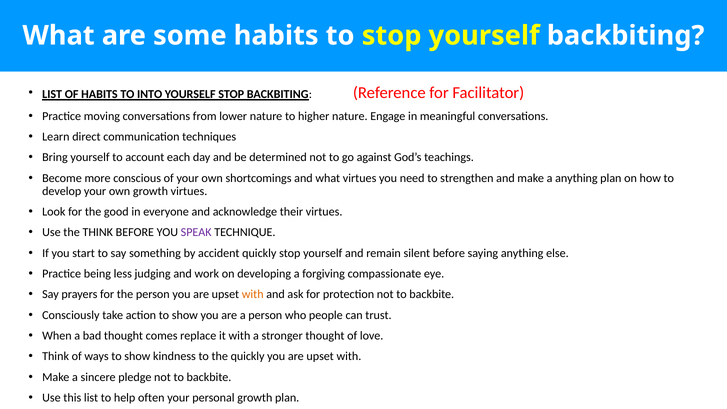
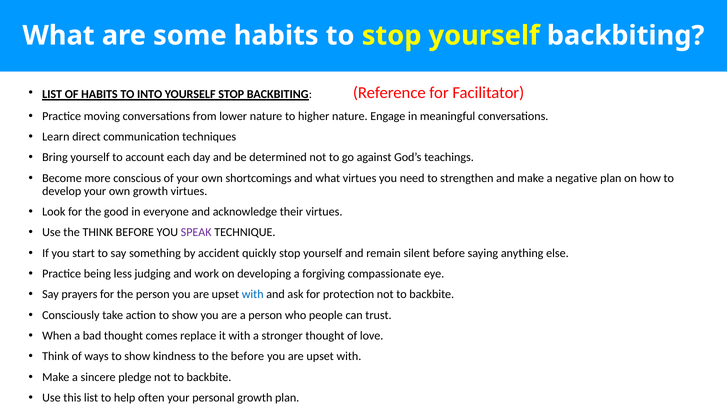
a anything: anything -> negative (576, 178)
with colour: orange -> blue (253, 294)
the quickly: quickly -> before (247, 356)
